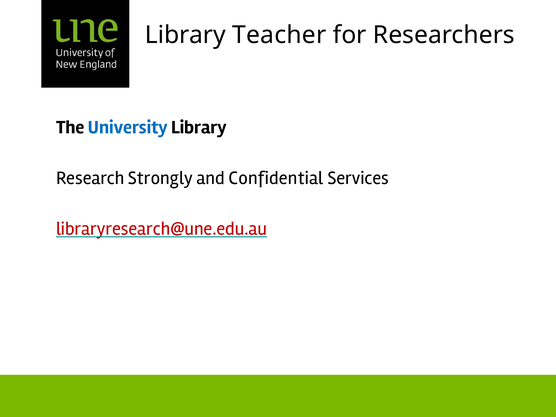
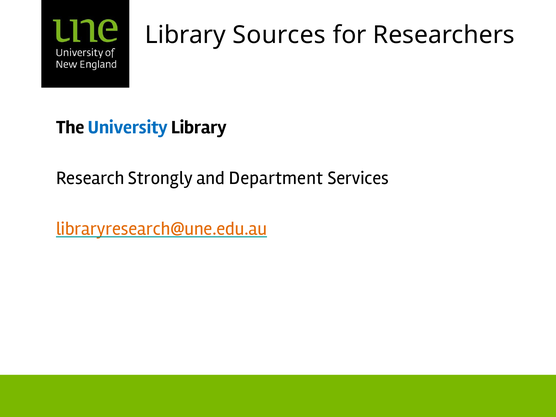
Teacher: Teacher -> Sources (279, 35)
Confidential: Confidential -> Department (276, 178)
libraryresearch@une.edu.au colour: red -> orange (162, 229)
